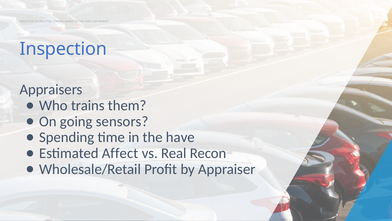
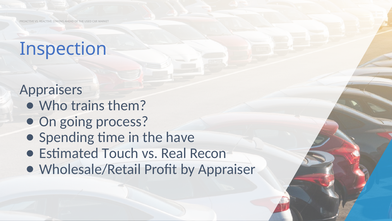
sensors: sensors -> process (122, 121)
Affect: Affect -> Touch (120, 153)
